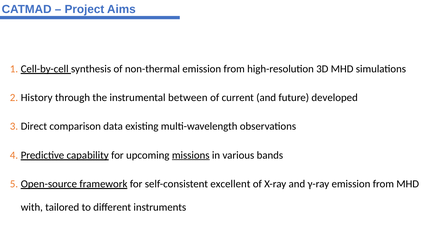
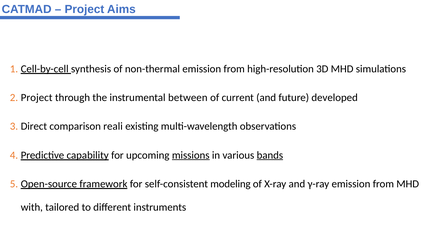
History: History -> Project (37, 98)
data: data -> reali (113, 126)
bands underline: none -> present (270, 155)
excellent: excellent -> modeling (230, 184)
